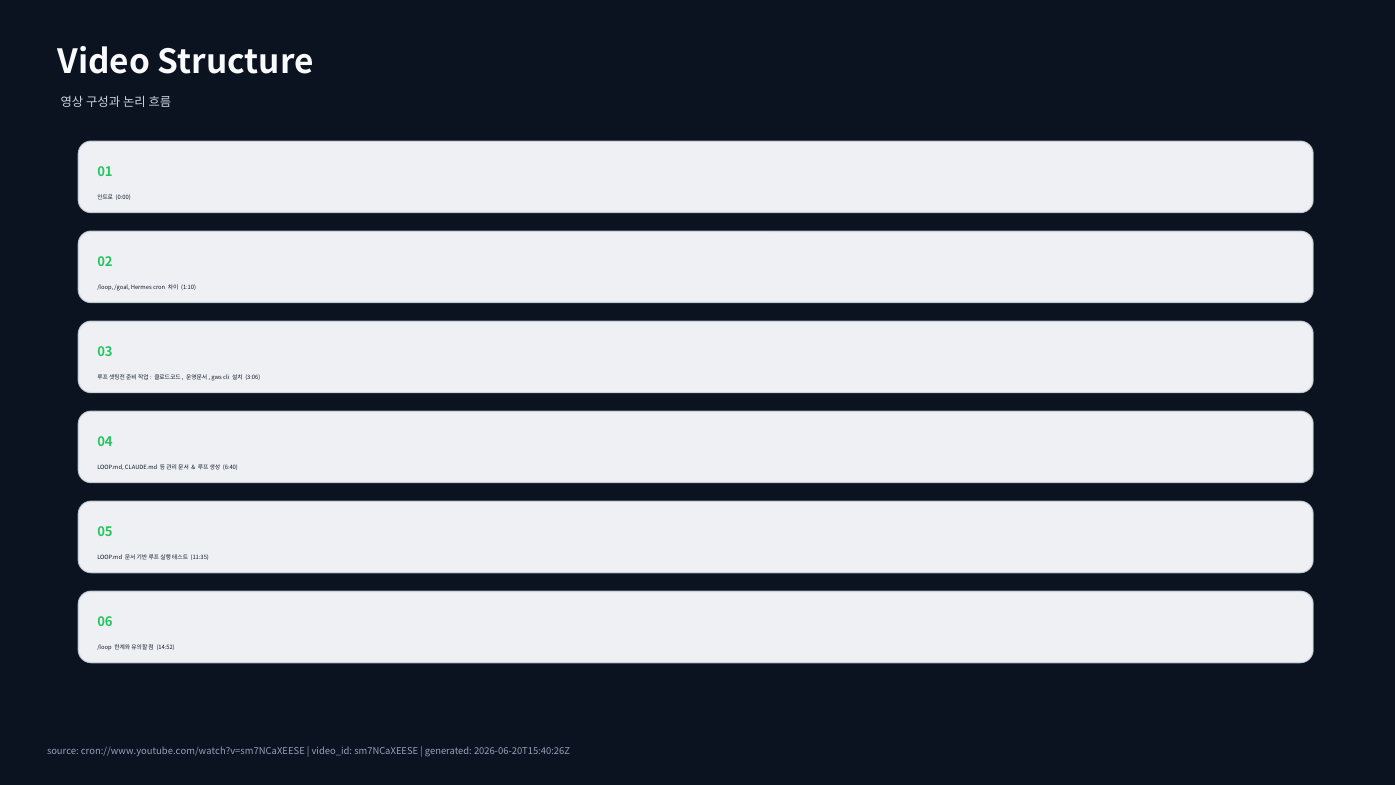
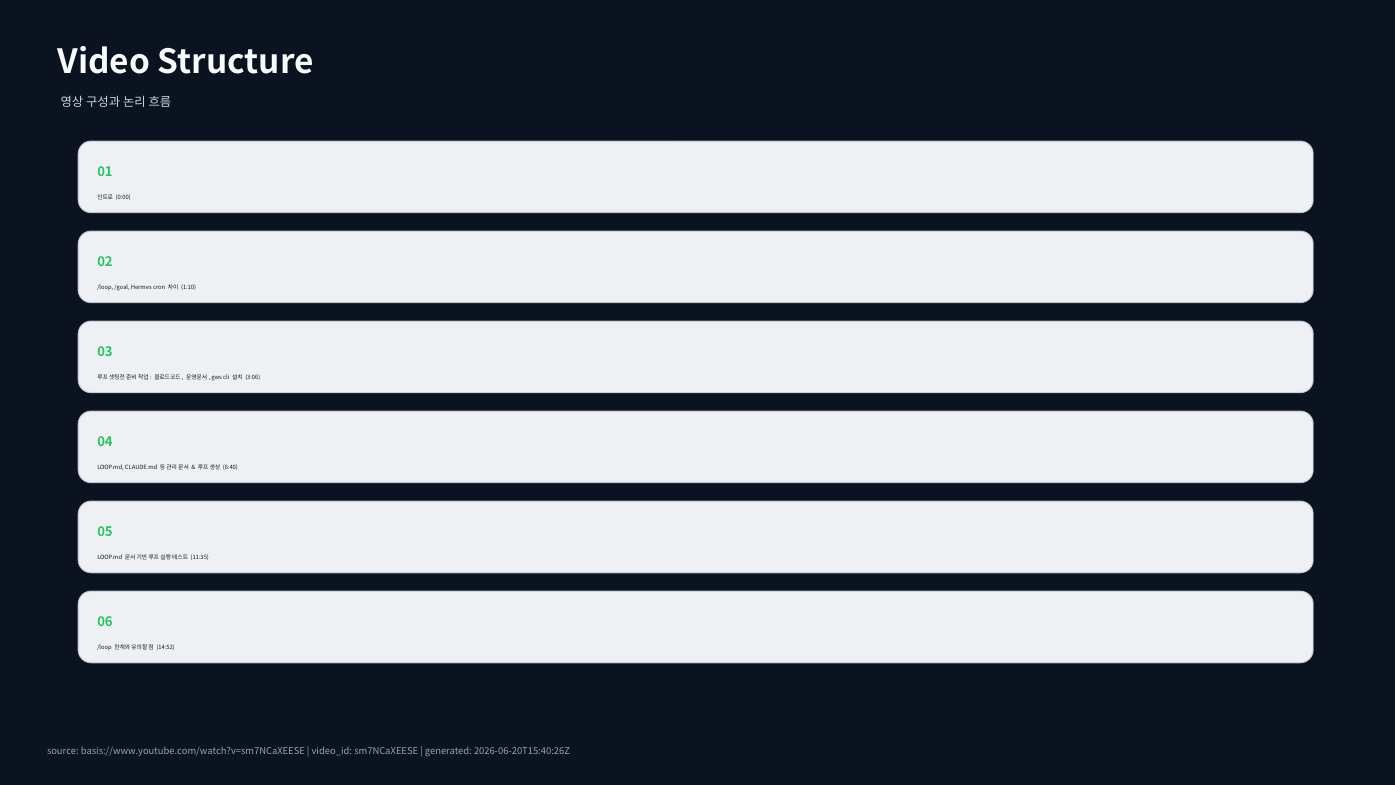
cron://www.youtube.com/watch?v=sm7NCaXEESE: cron://www.youtube.com/watch?v=sm7NCaXEESE -> basis://www.youtube.com/watch?v=sm7NCaXEESE (193, 751)
